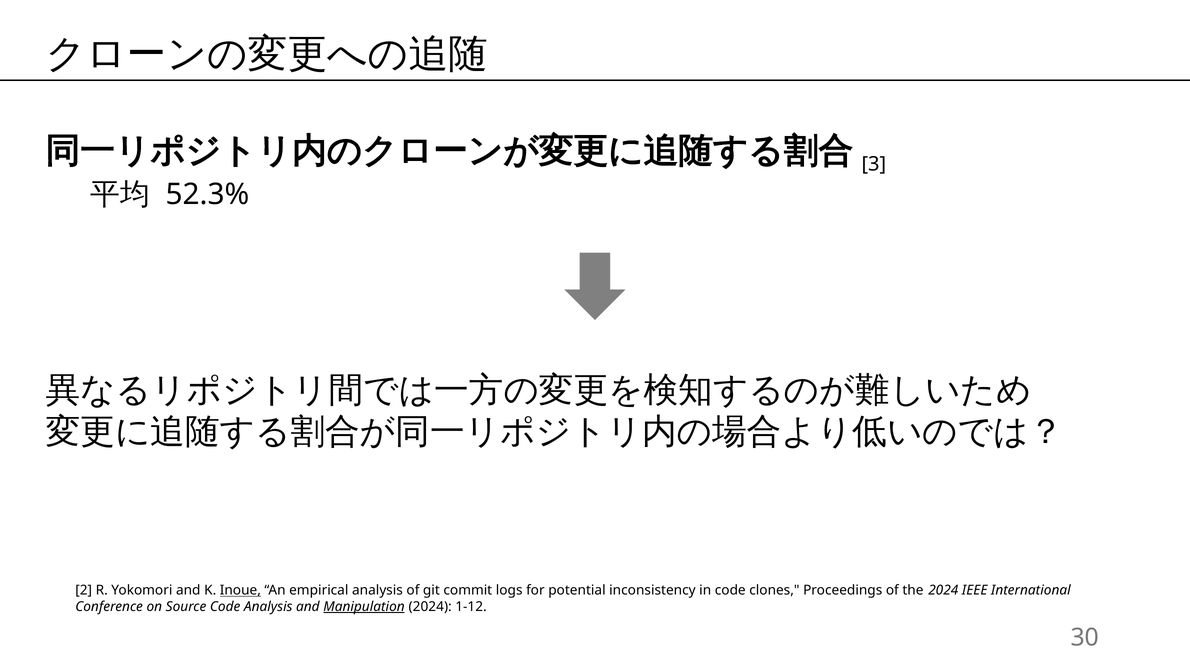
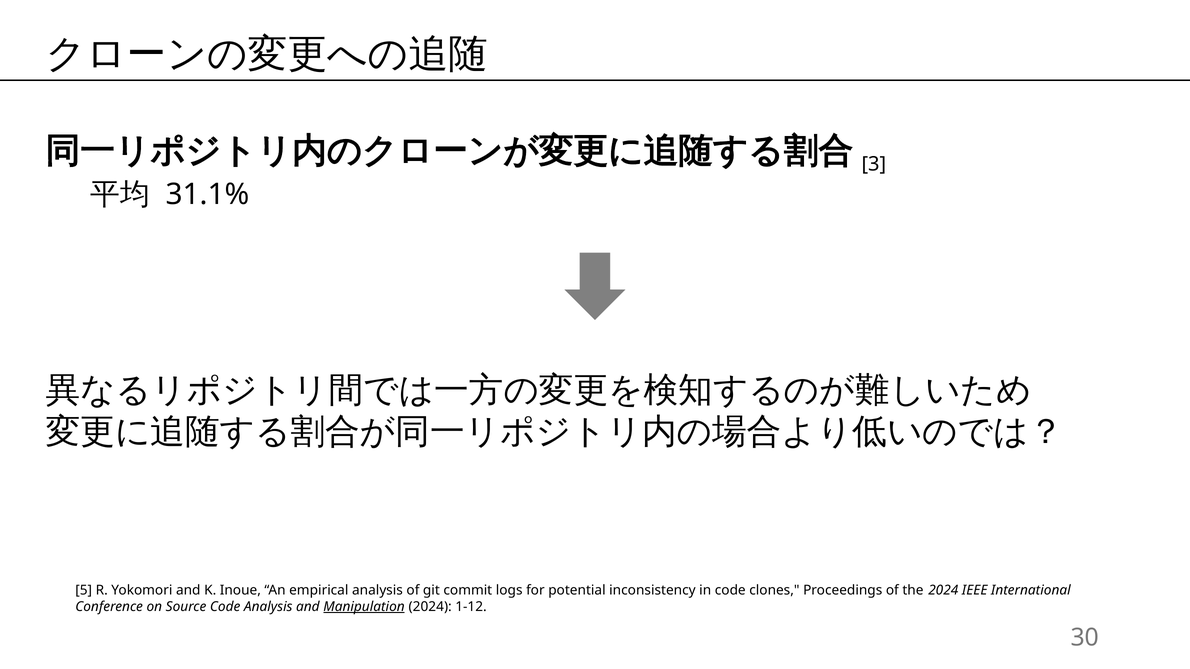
52.3%: 52.3% -> 31.1% (208, 195)
2: 2 -> 5 (84, 591)
Inoue underline: present -> none (240, 591)
